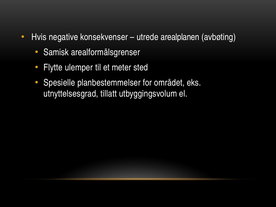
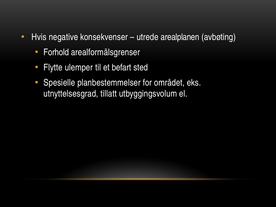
Samisk: Samisk -> Forhold (56, 52)
meter: meter -> befart (122, 68)
